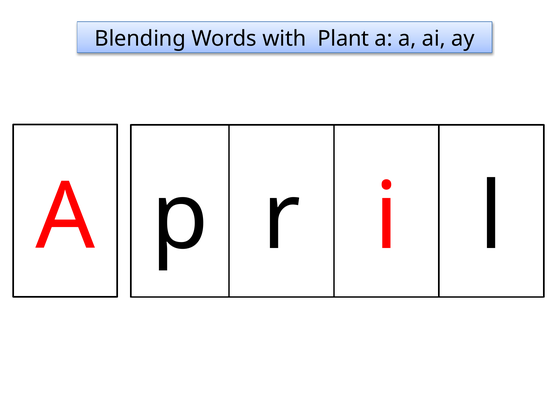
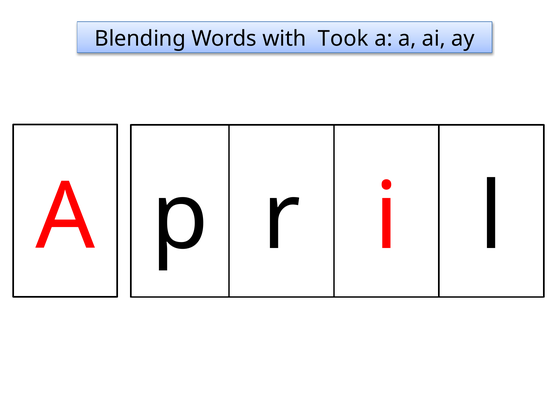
Plant: Plant -> Took (343, 39)
